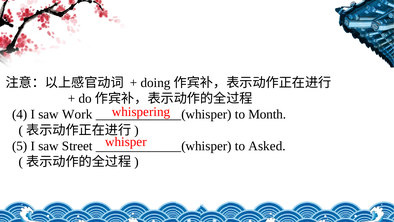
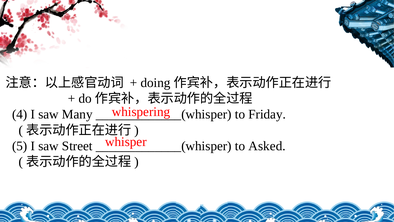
Work: Work -> Many (77, 114)
Month: Month -> Friday (267, 114)
